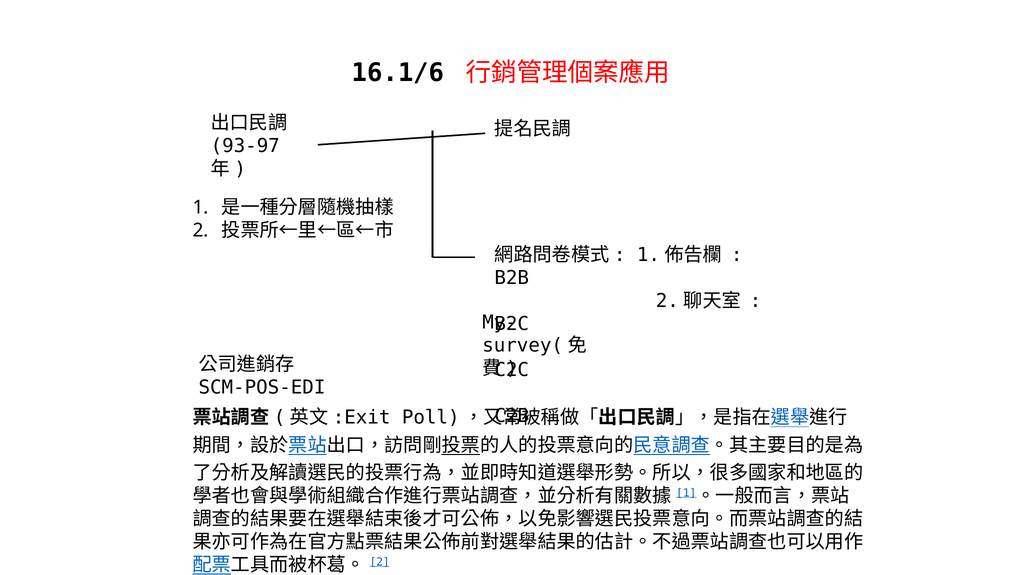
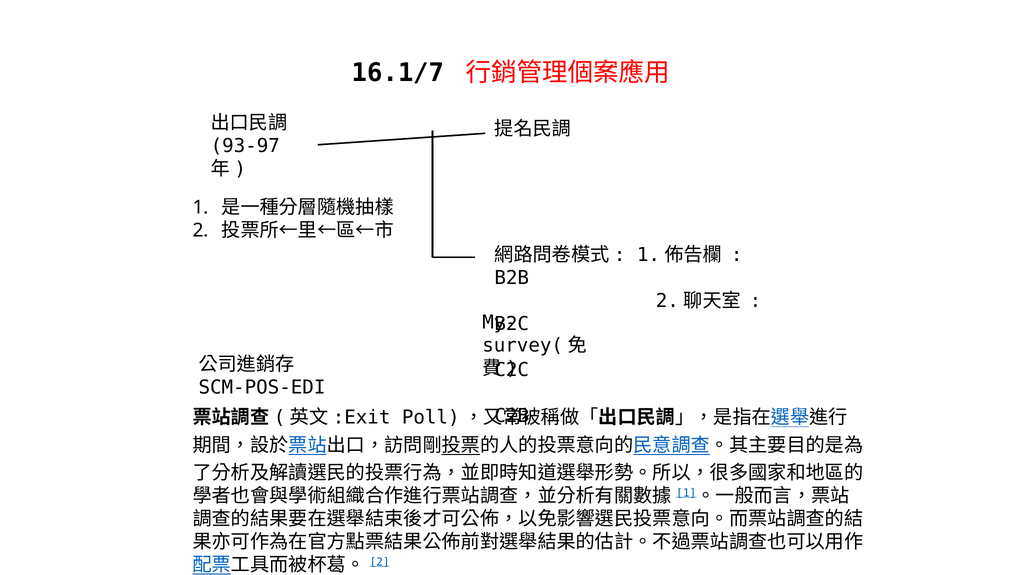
16.1/6: 16.1/6 -> 16.1/7 (398, 73)
